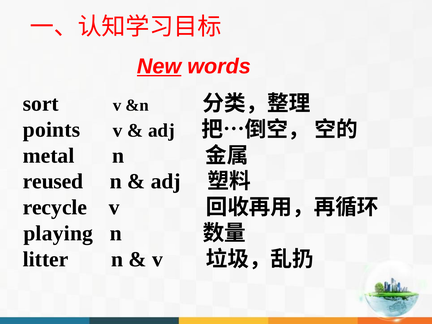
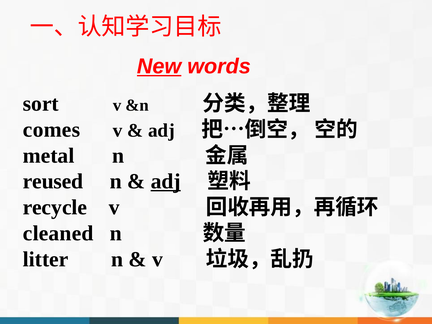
points: points -> comes (52, 130)
adj underline: none -> present (166, 182)
playing: playing -> cleaned (58, 233)
